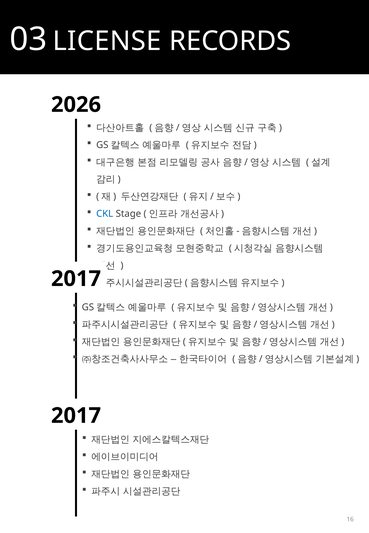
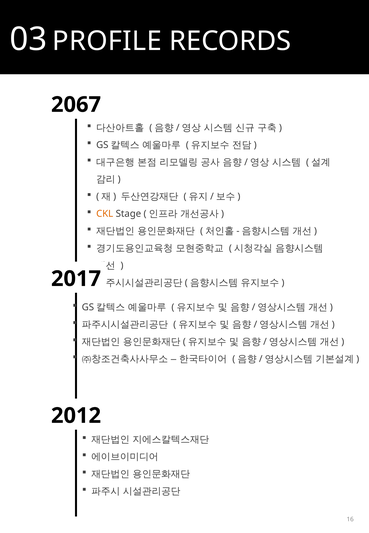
LICENSE: LICENSE -> PROFILE (107, 41)
2026: 2026 -> 2067 (76, 105)
CKL colour: blue -> orange (105, 214)
2017: 2017 -> 2012 (76, 416)
